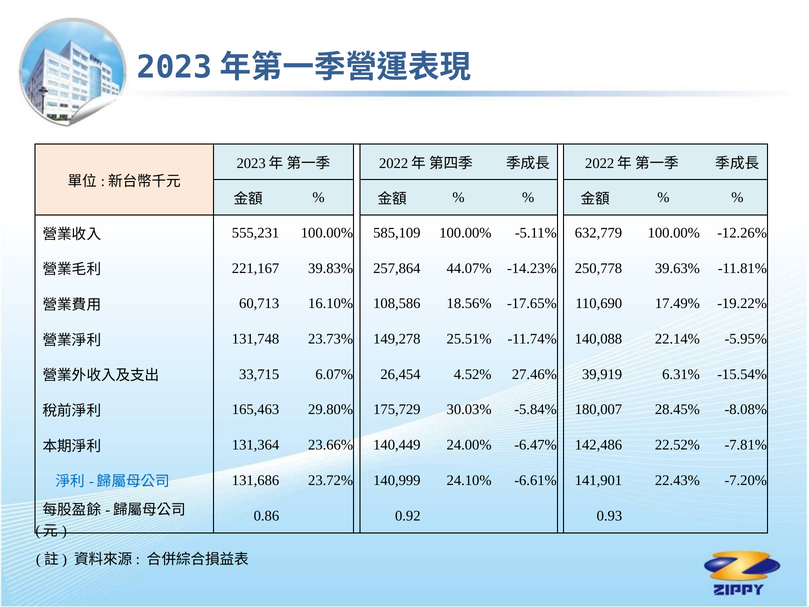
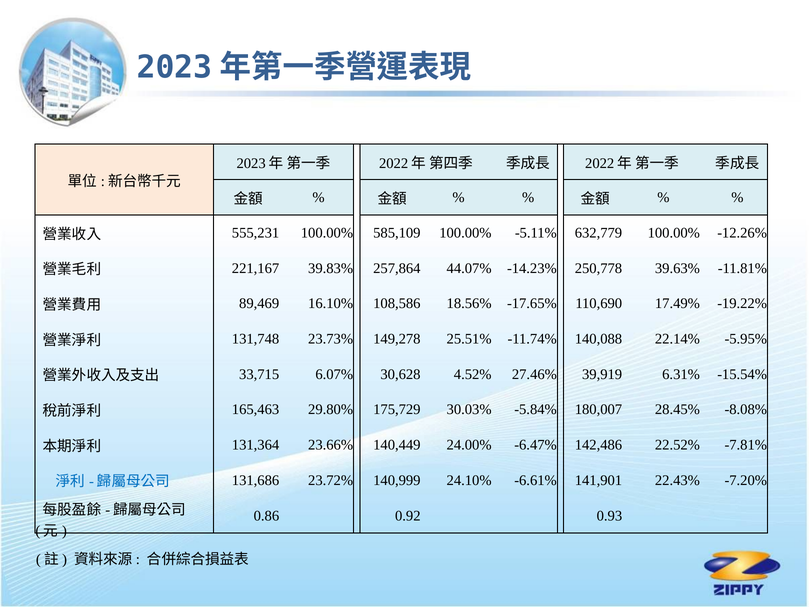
60,713: 60,713 -> 89,469 (259, 303)
26,454: 26,454 -> 30,628 (401, 374)
